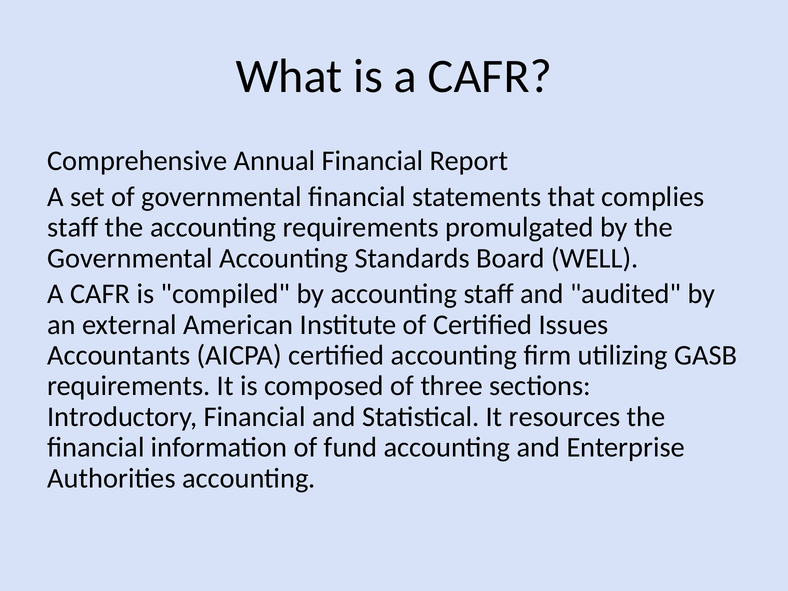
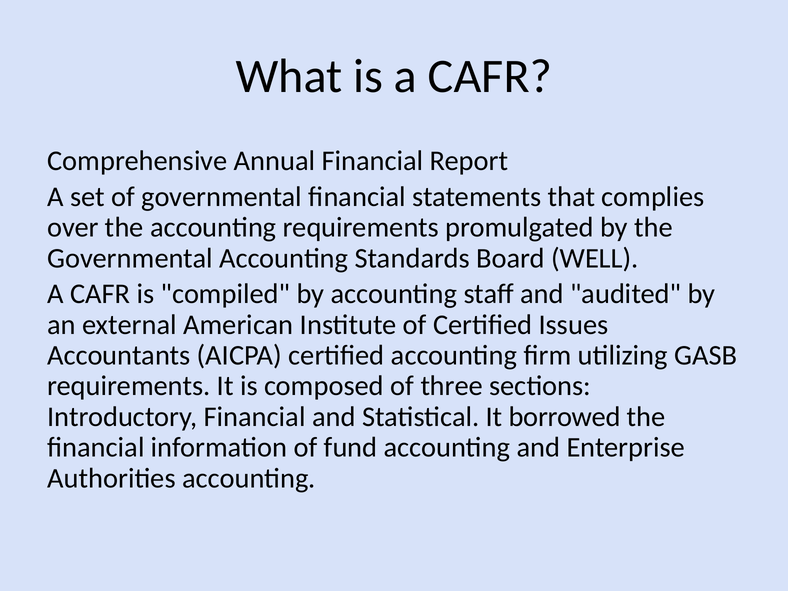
staff: staff -> over (73, 227)
resources: resources -> borrowed (565, 417)
